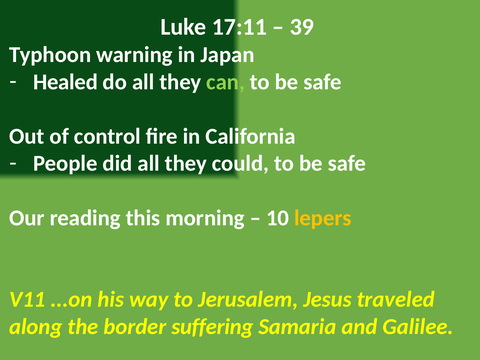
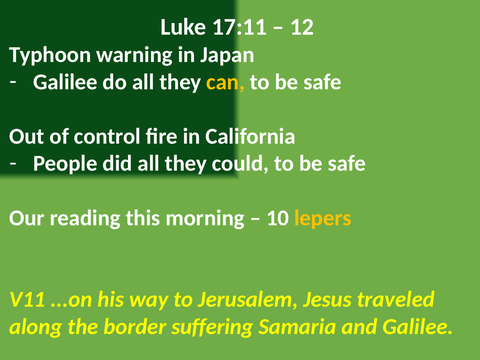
39: 39 -> 12 (302, 27)
Healed: Healed -> Galilee (65, 82)
can colour: light green -> yellow (226, 82)
